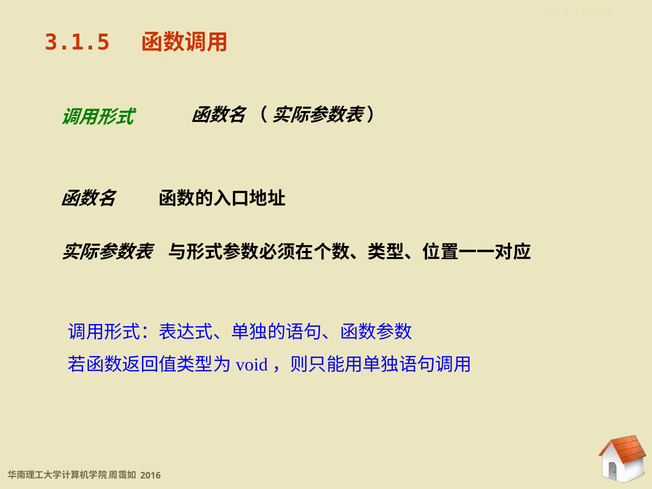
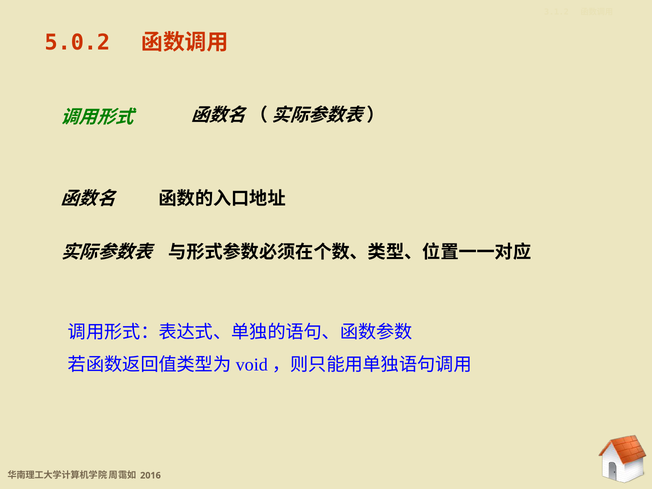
3.1.5: 3.1.5 -> 5.0.2 (77, 43)
